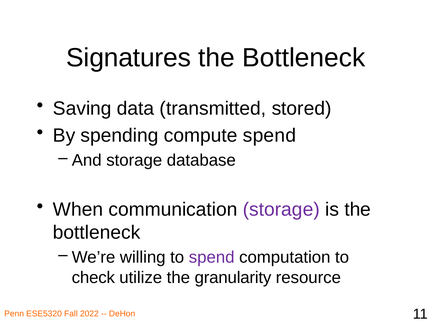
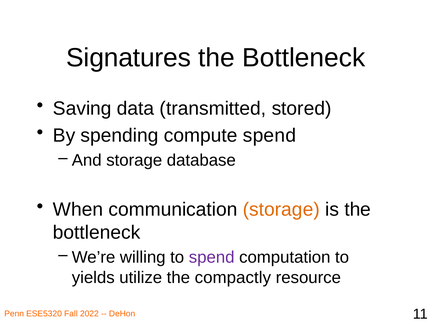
storage colour: purple -> orange (281, 209)
check: check -> yields (93, 278)
granularity: granularity -> compactly (233, 278)
